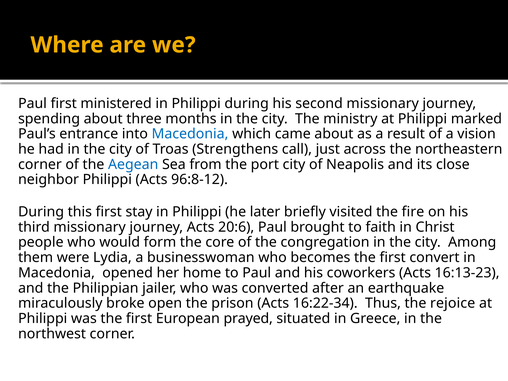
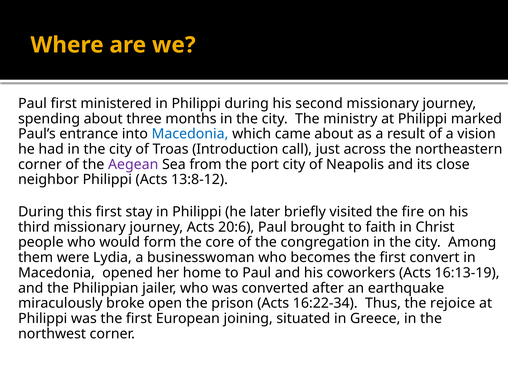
Strengthens: Strengthens -> Introduction (235, 149)
Aegean colour: blue -> purple (133, 164)
96:8-12: 96:8-12 -> 13:8-12 (200, 180)
16:13-23: 16:13-23 -> 16:13-19 (467, 273)
prayed: prayed -> joining (248, 319)
